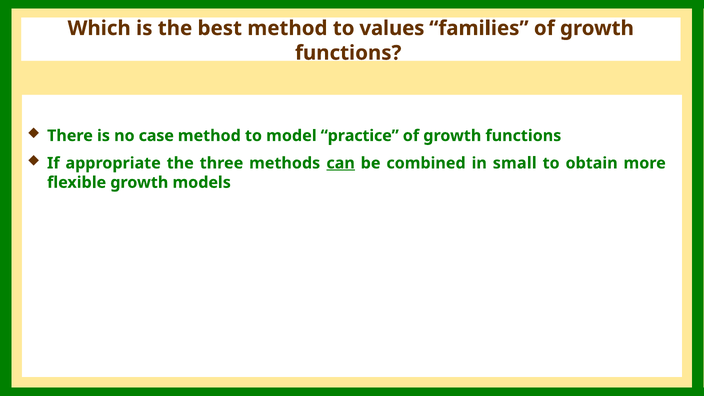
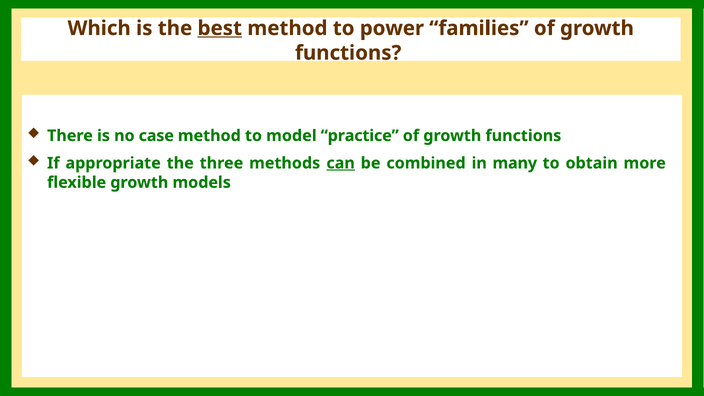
best underline: none -> present (220, 28)
values: values -> power (392, 28)
small: small -> many (515, 163)
